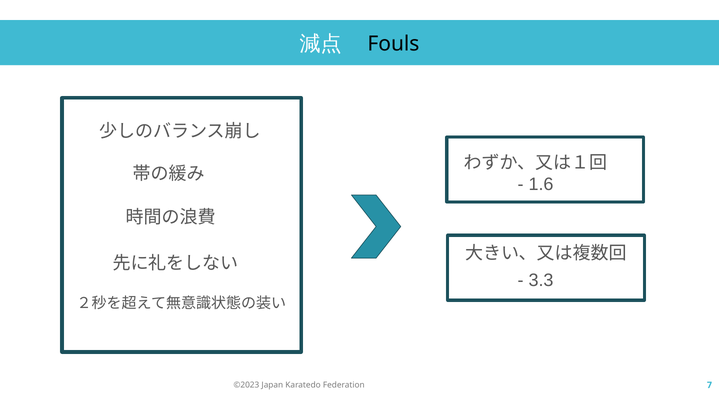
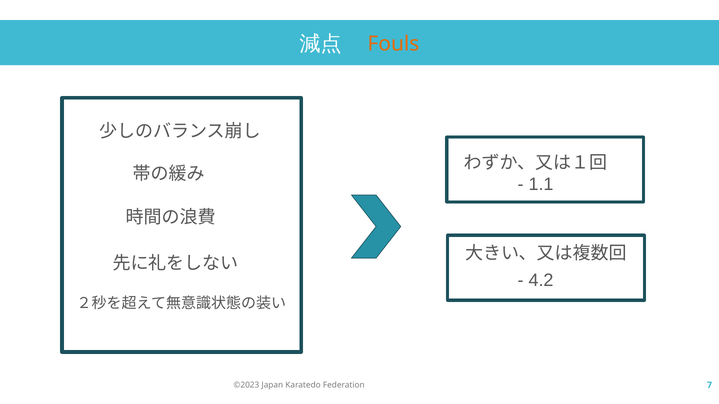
Fouls colour: black -> orange (393, 44)
1.6: 1.6 -> 1.1 (541, 184)
3.3: 3.3 -> 4.2 (541, 281)
